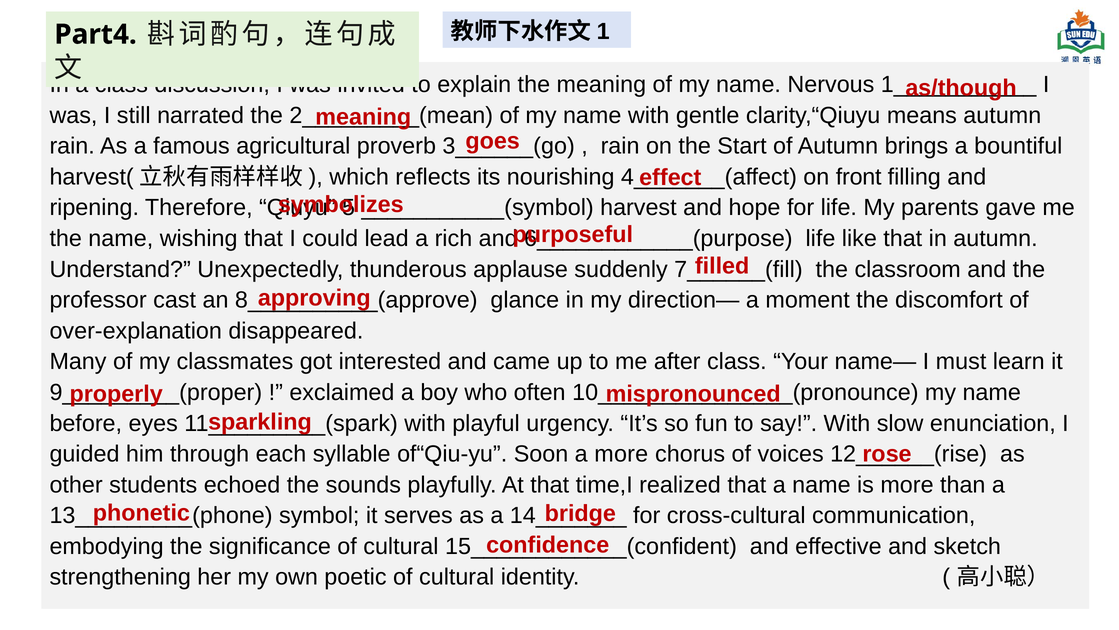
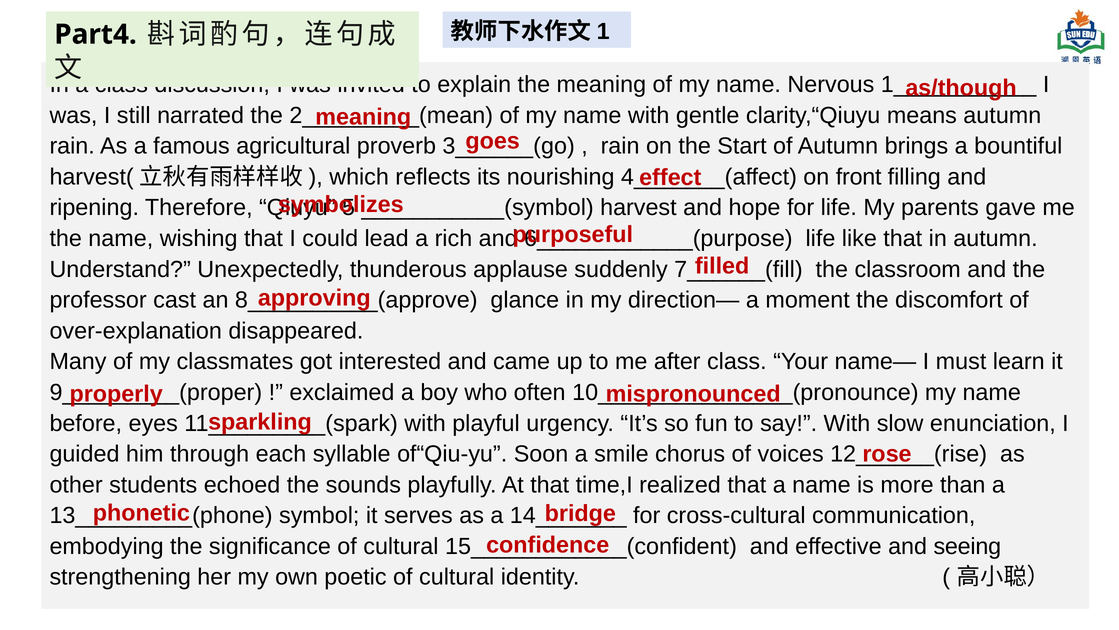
a more: more -> smile (621, 454)
sketch: sketch -> seeing (967, 546)
